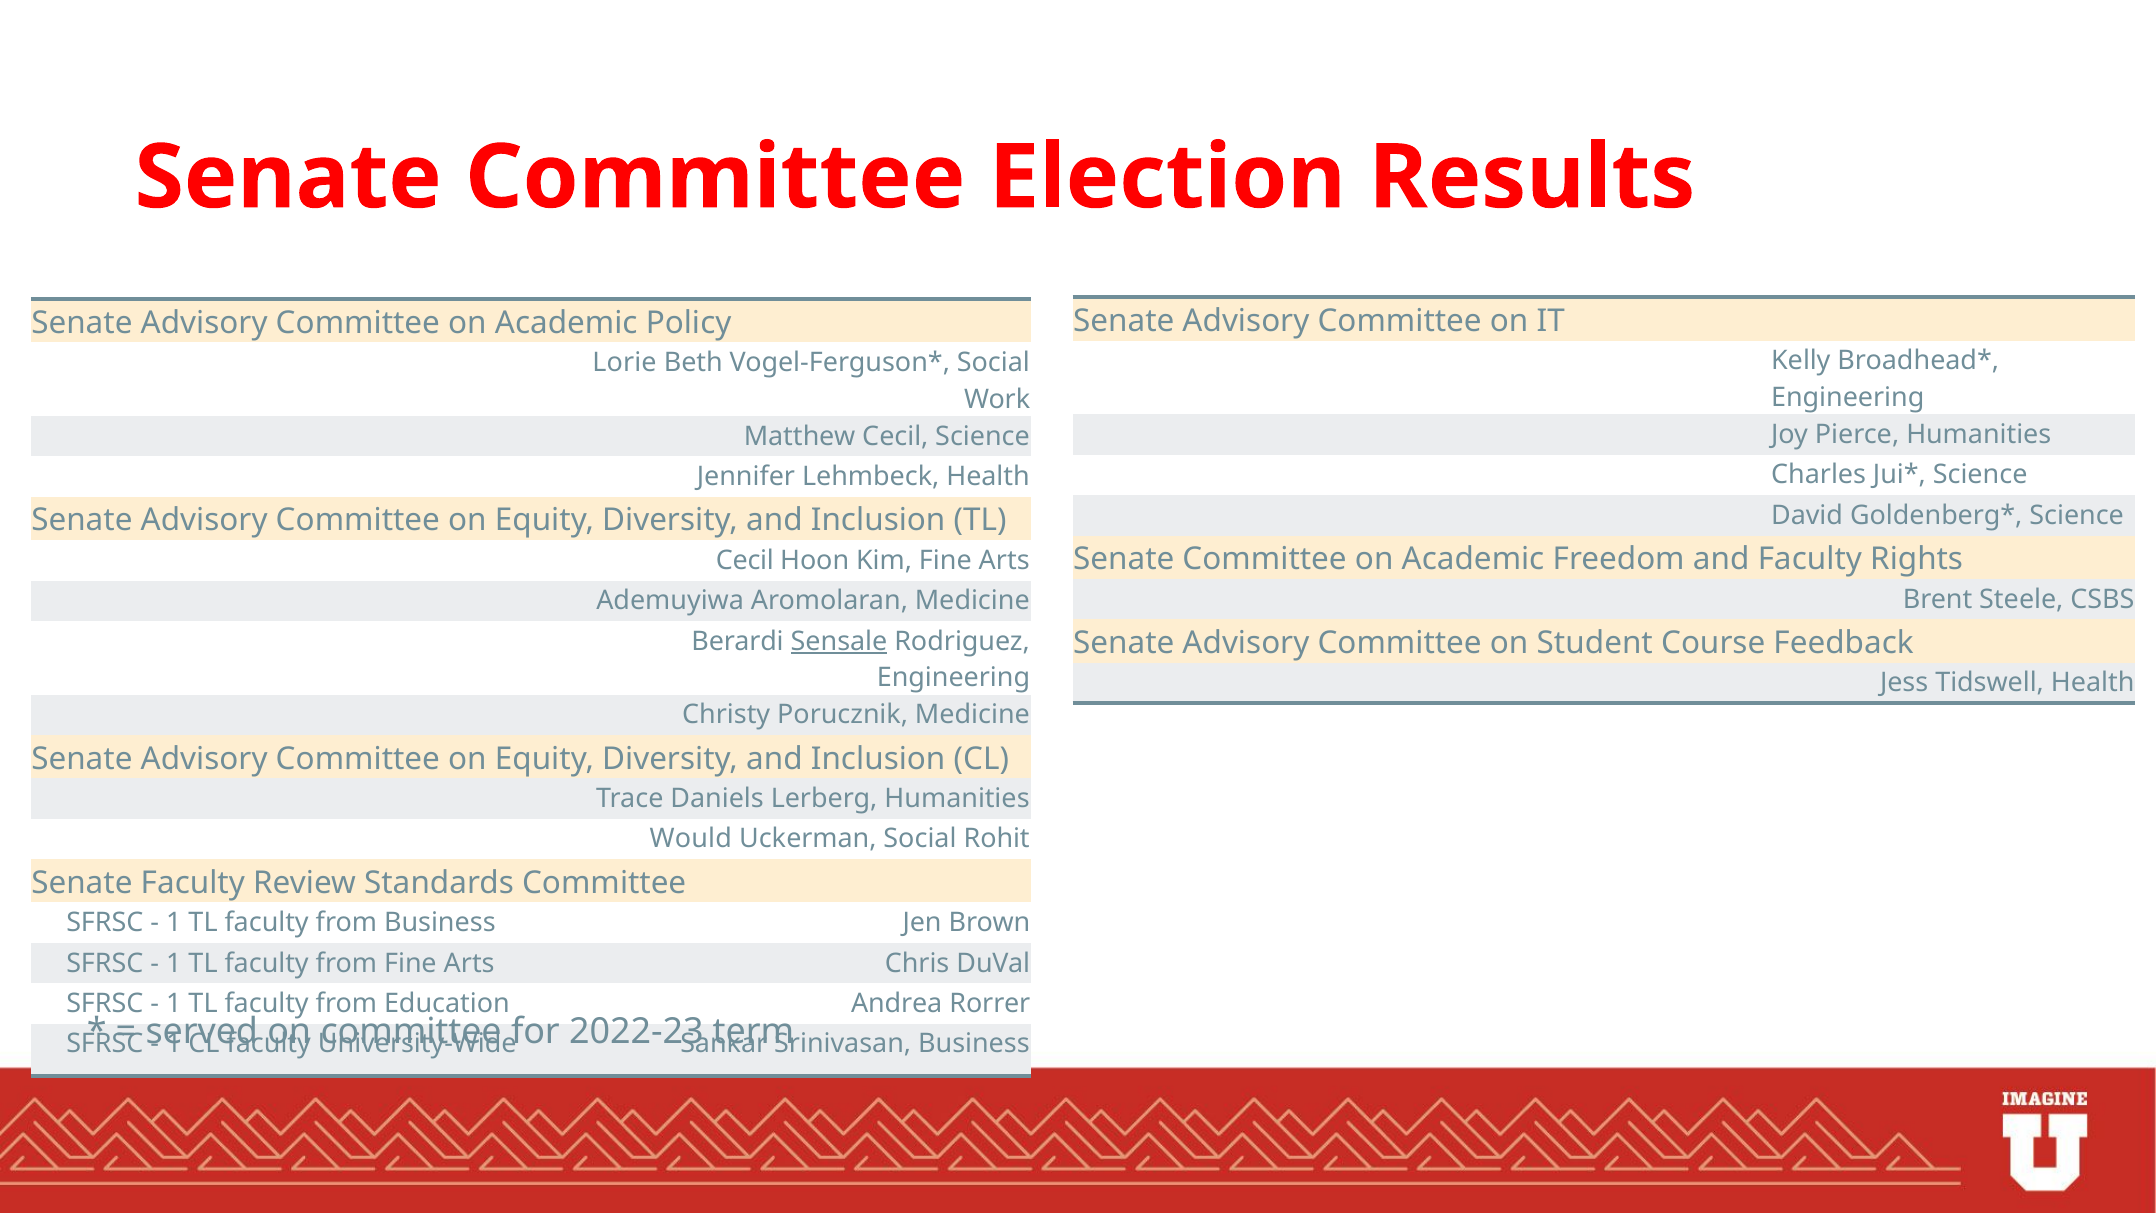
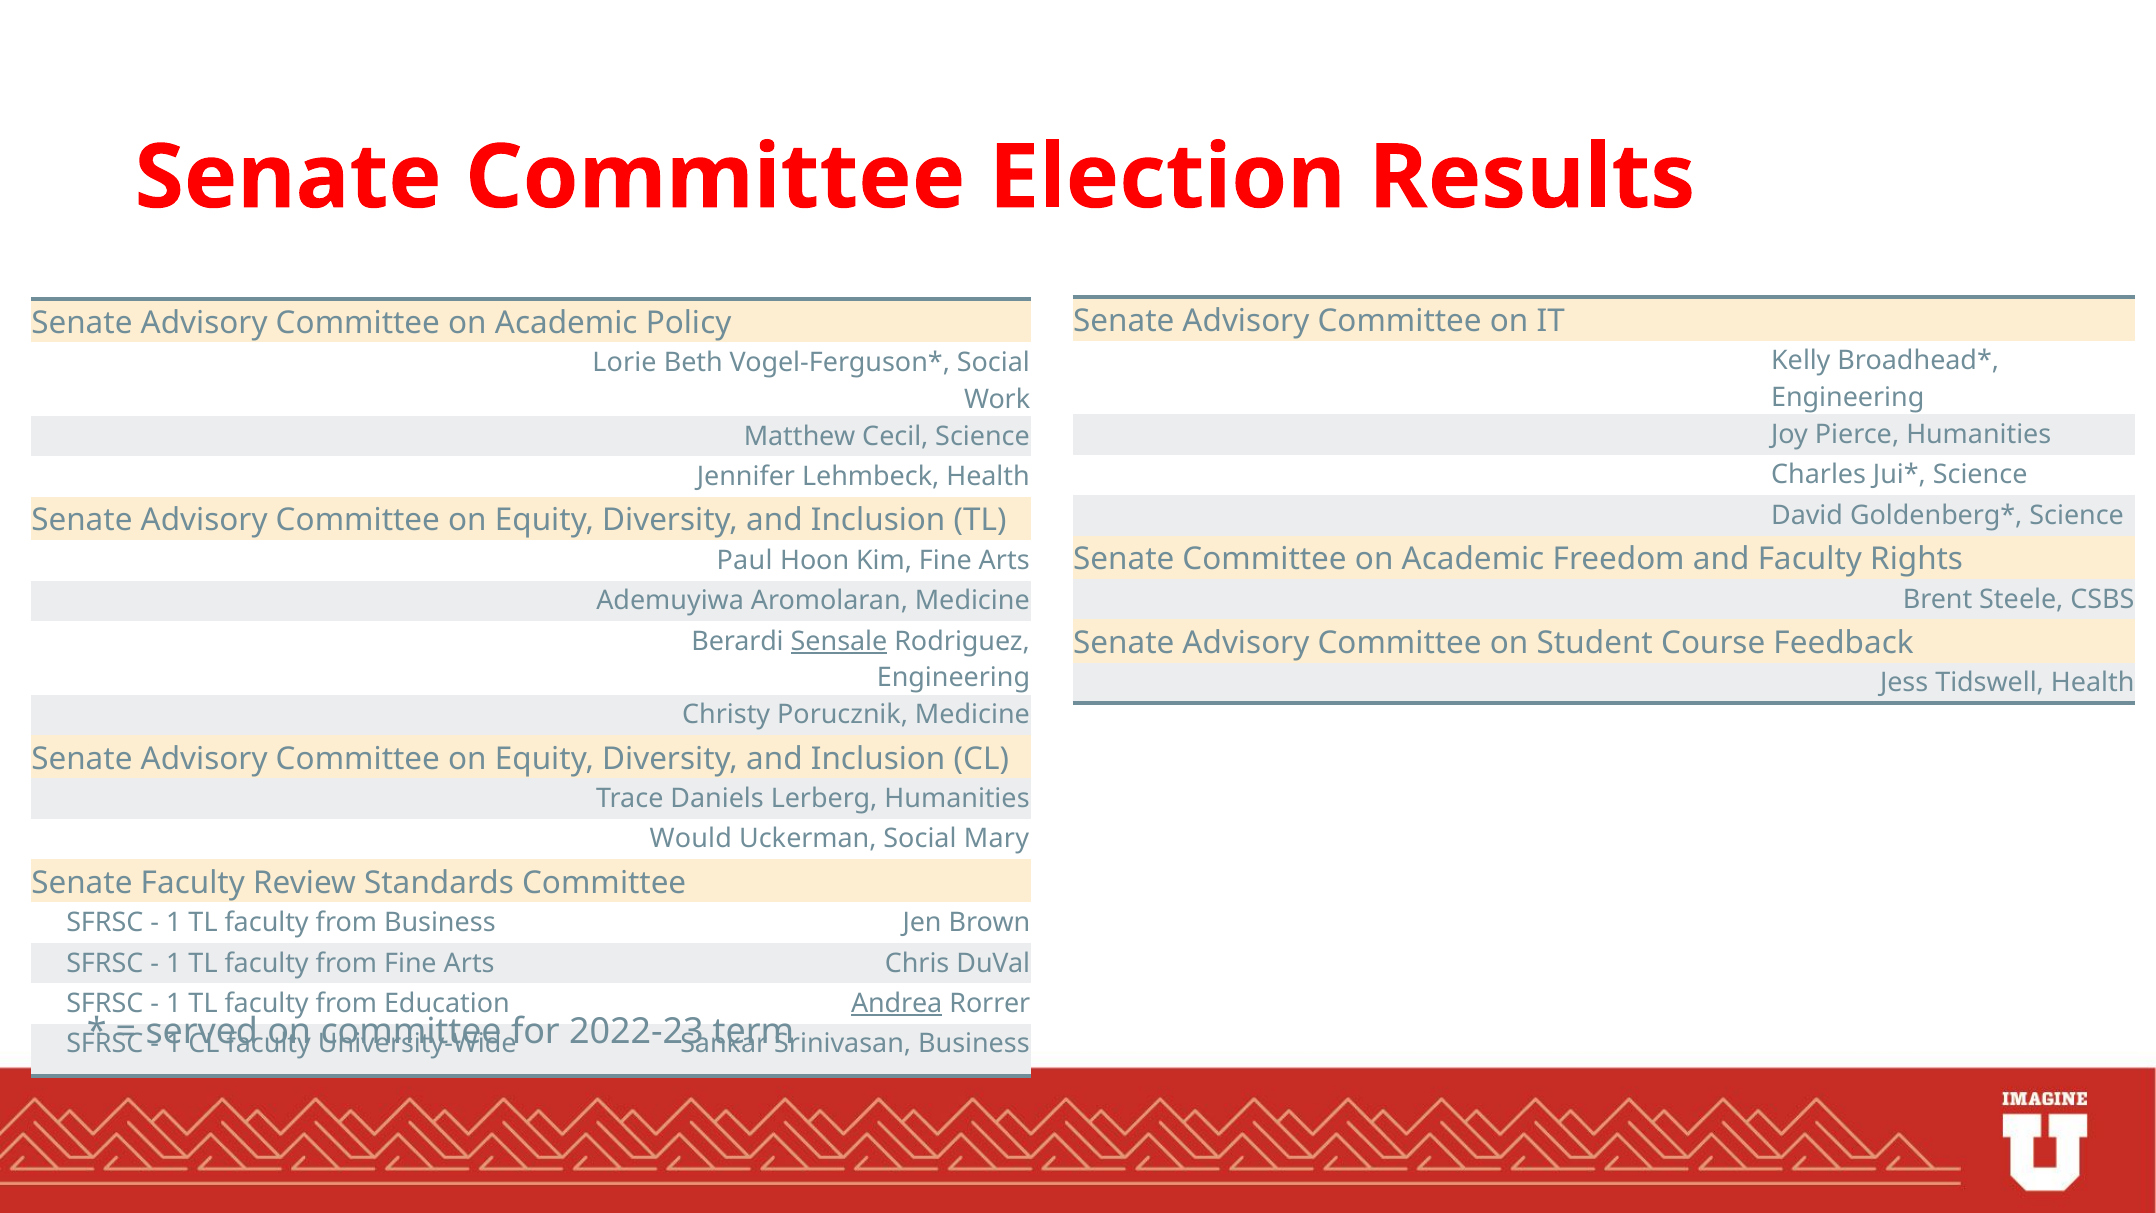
Cecil: Cecil -> Paul (745, 560)
Rohit: Rohit -> Mary (996, 839)
Andrea underline: none -> present (897, 1003)
